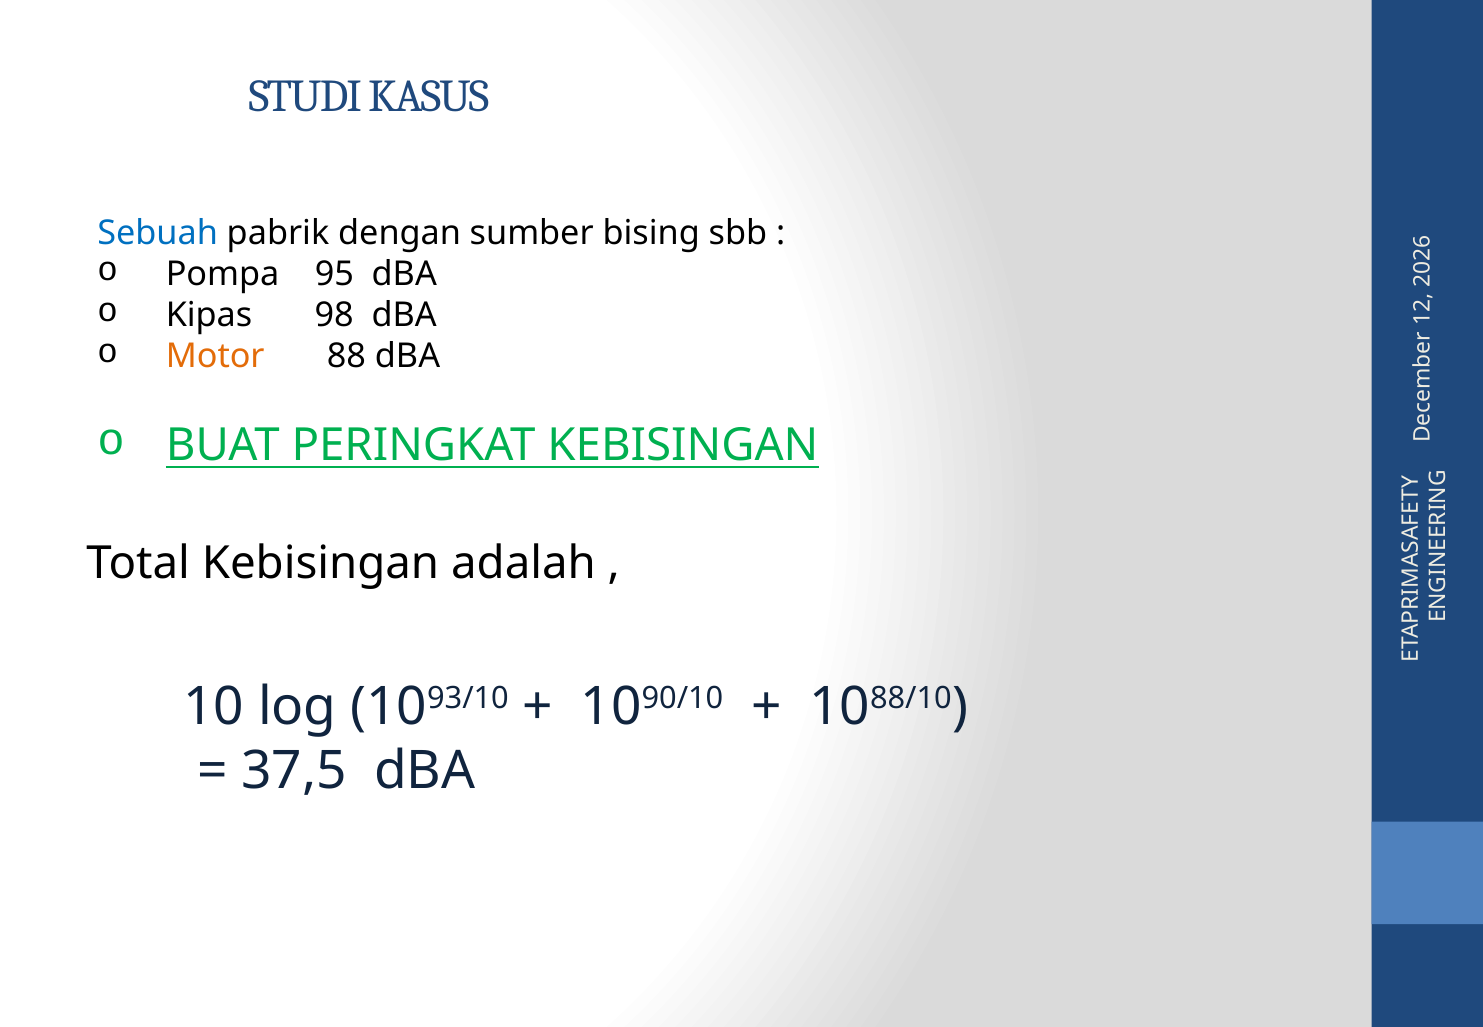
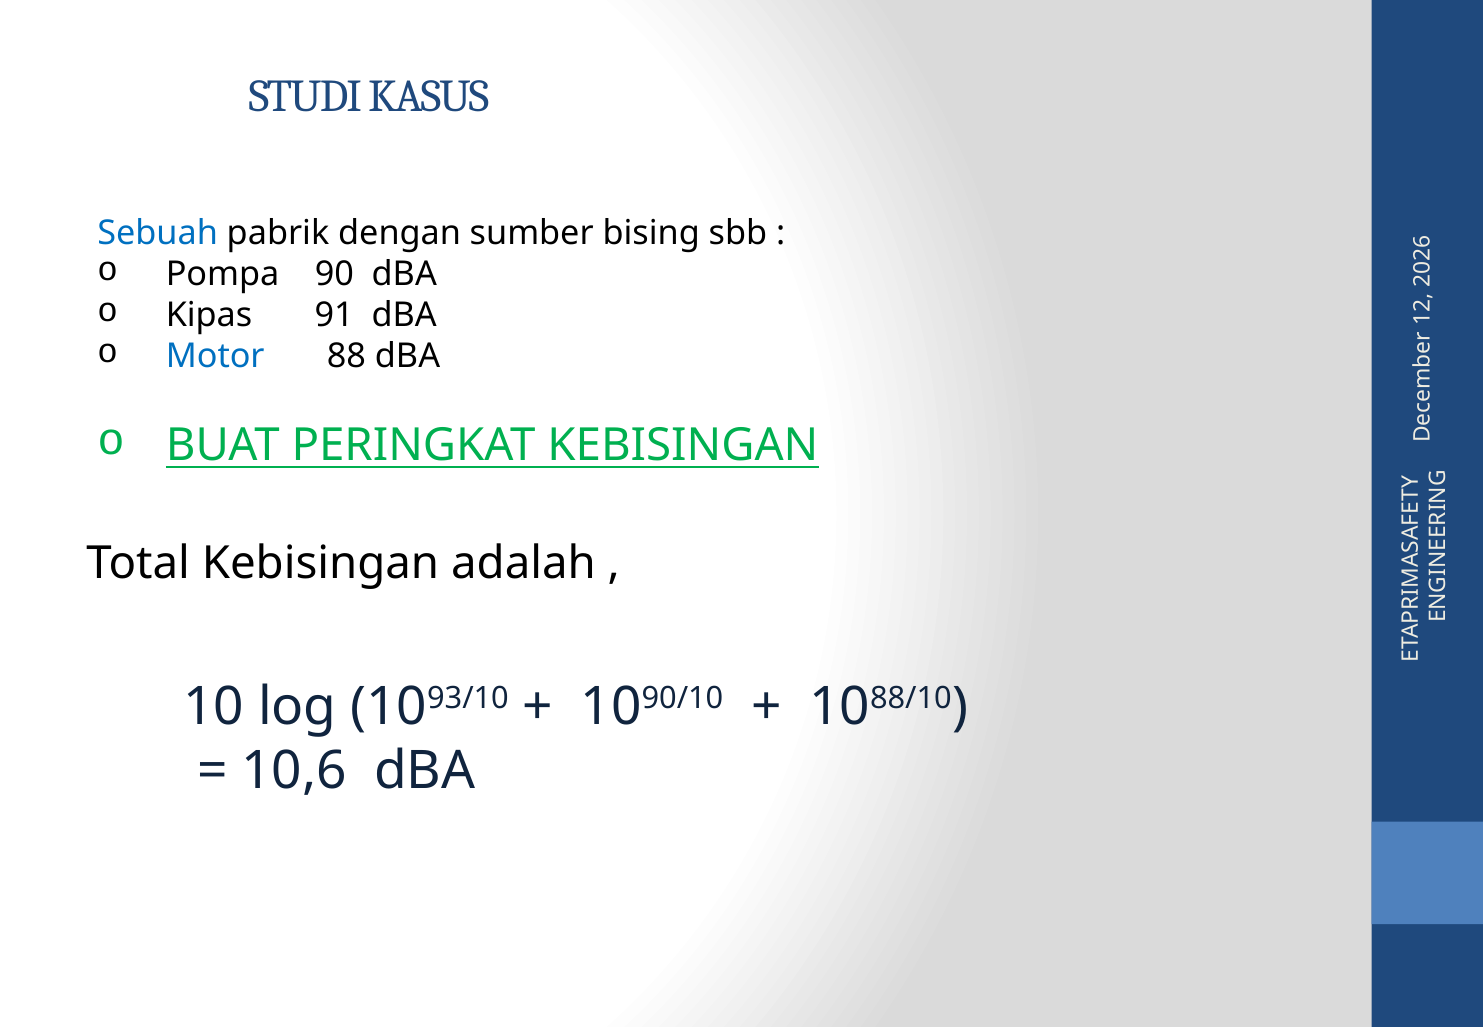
95: 95 -> 90 (334, 274)
98: 98 -> 91 (334, 315)
Motor colour: orange -> blue (215, 356)
37,5: 37,5 -> 10,6 (294, 771)
